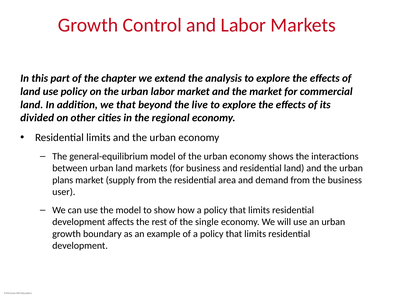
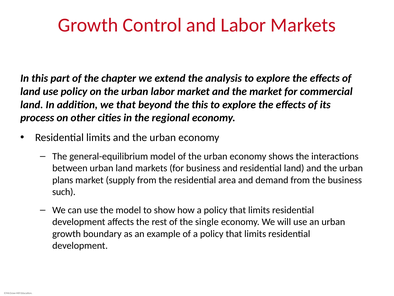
the live: live -> this (200, 105)
divided: divided -> process (37, 118)
user: user -> such (64, 192)
